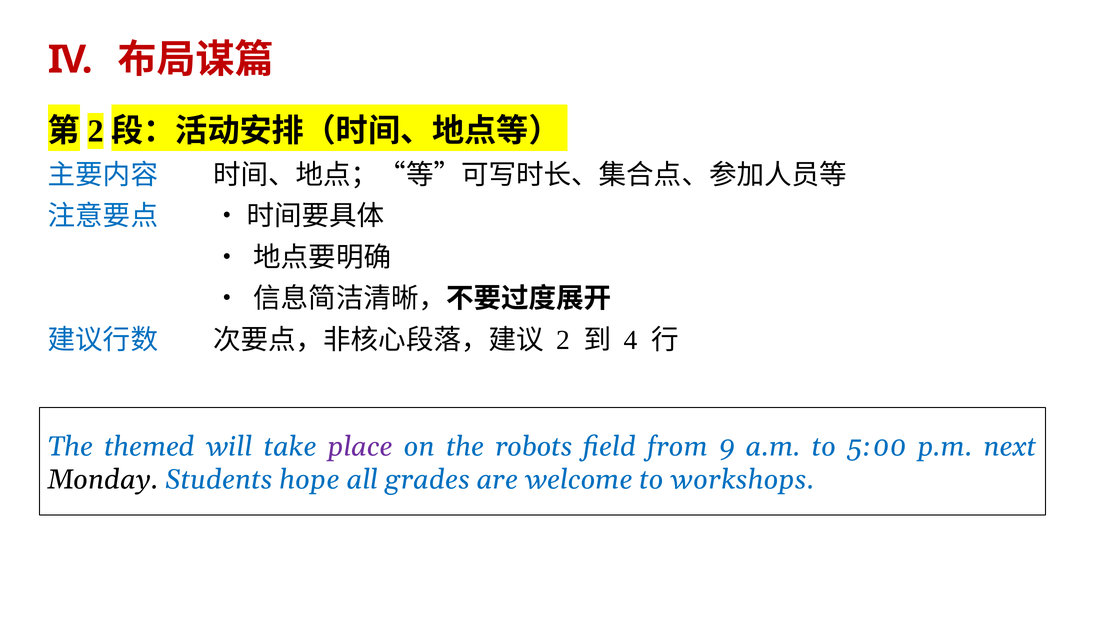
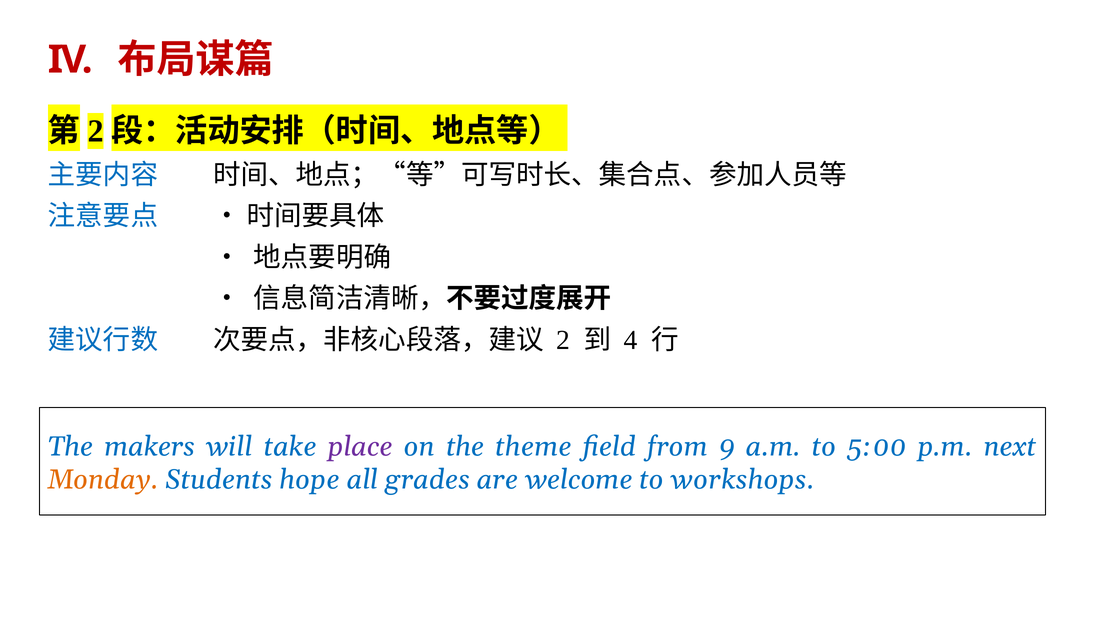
themed: themed -> makers (150, 447)
robots: robots -> theme (534, 447)
Monday colour: black -> orange (103, 480)
